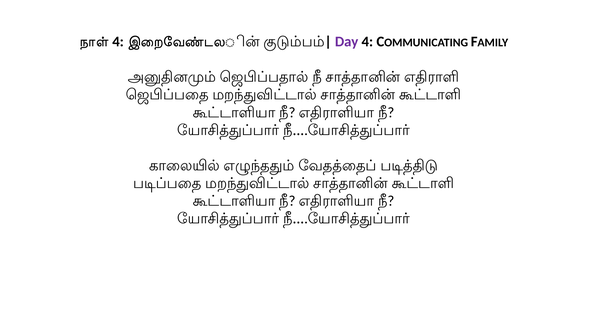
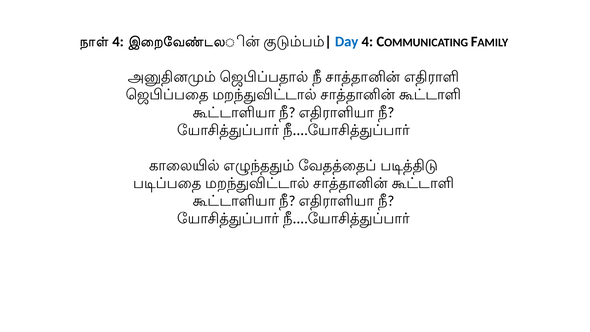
Day colour: purple -> blue (347, 42)
